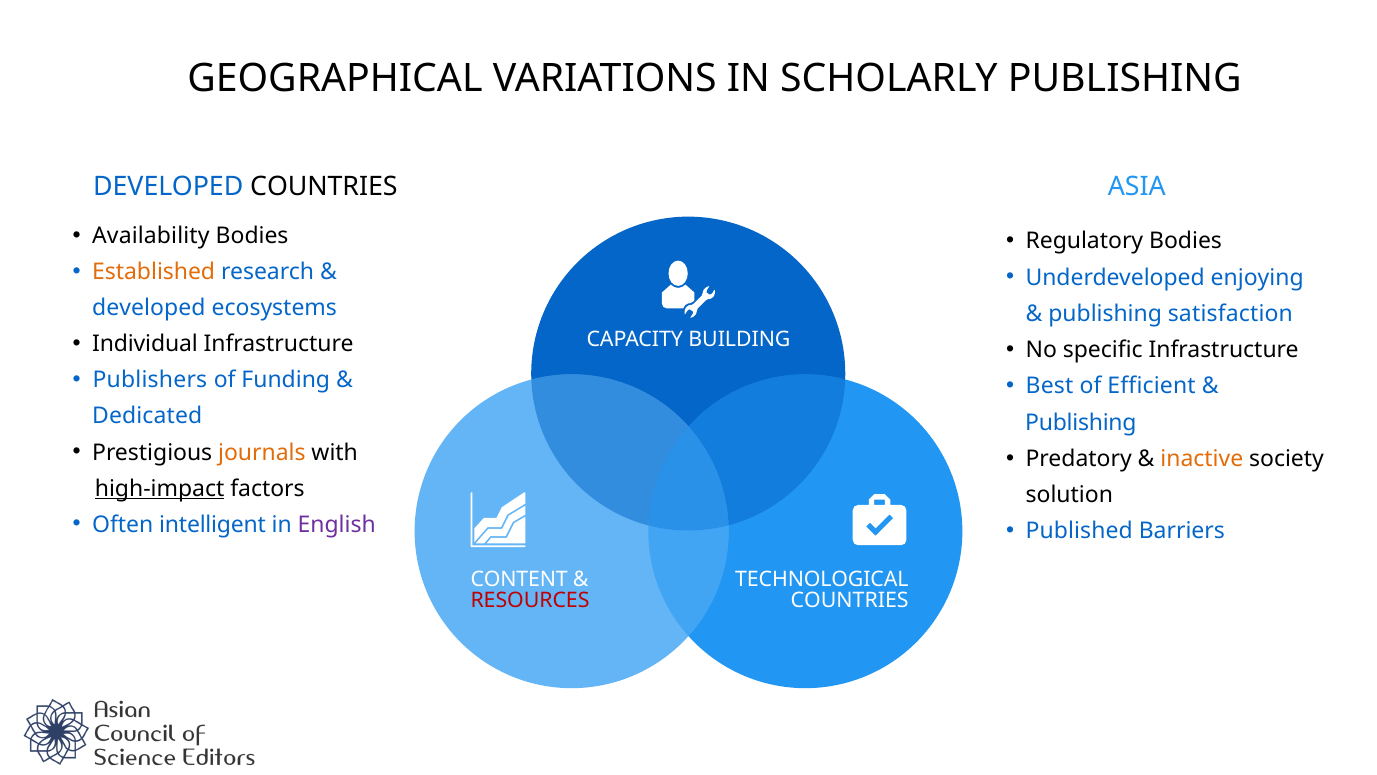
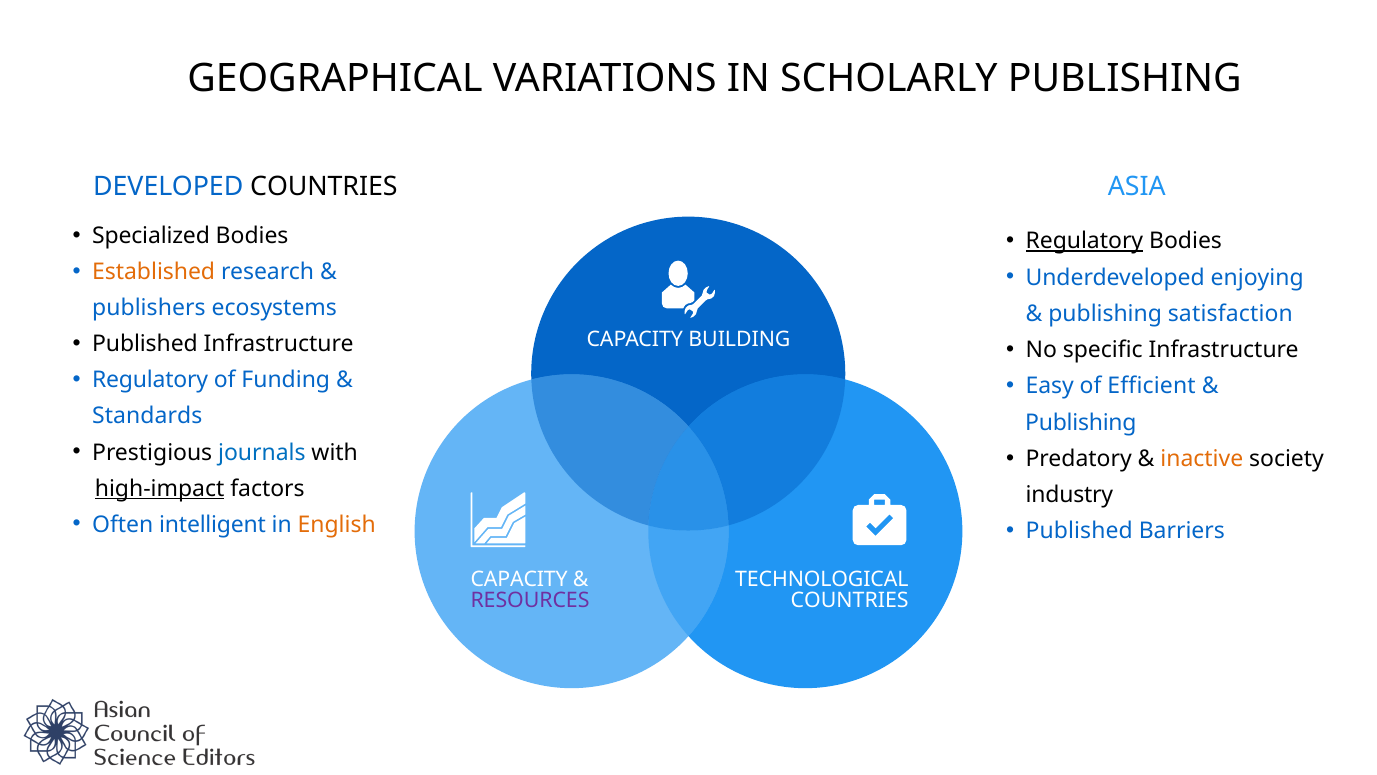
Availability: Availability -> Specialized (151, 236)
Regulatory underline: none -> present (1084, 241)
developed: developed -> publishers (149, 308)
Individual: Individual -> Published (145, 344)
Publishers: Publishers -> Regulatory (150, 380)
Best: Best -> Easy (1050, 386)
Dedicated: Dedicated -> Standards (147, 416)
journals colour: orange -> blue (262, 452)
solution: solution -> industry (1069, 495)
English colour: purple -> orange (337, 524)
CONTENT: CONTENT -> CAPACITY (519, 579)
RESOURCES colour: red -> purple (530, 600)
